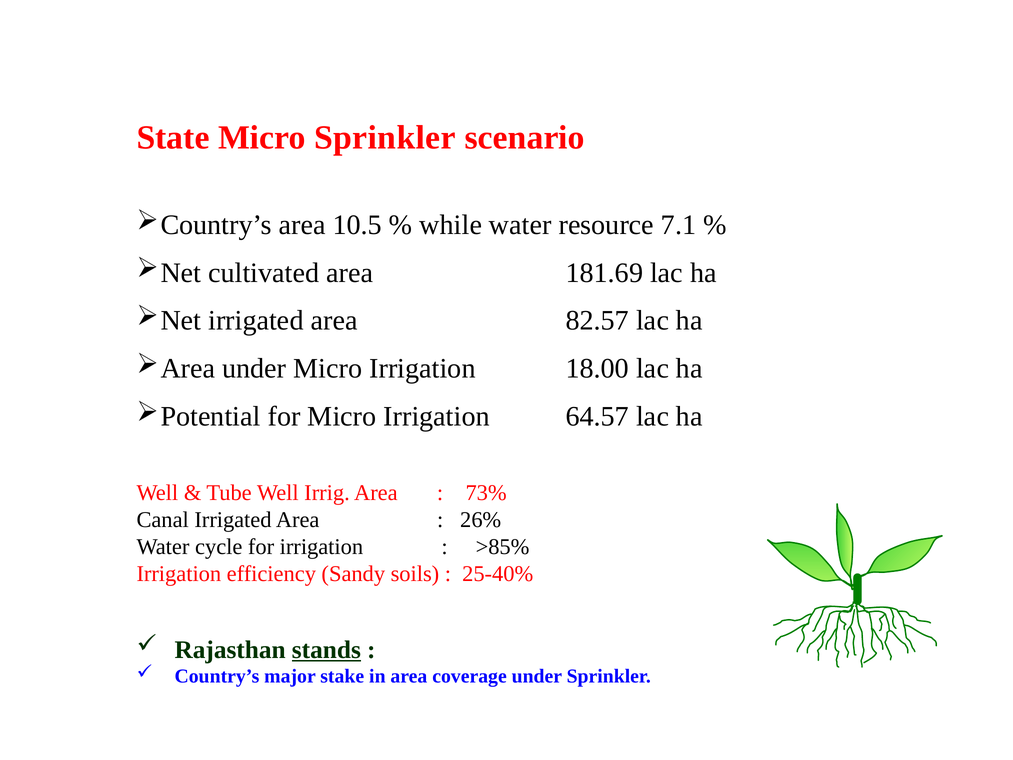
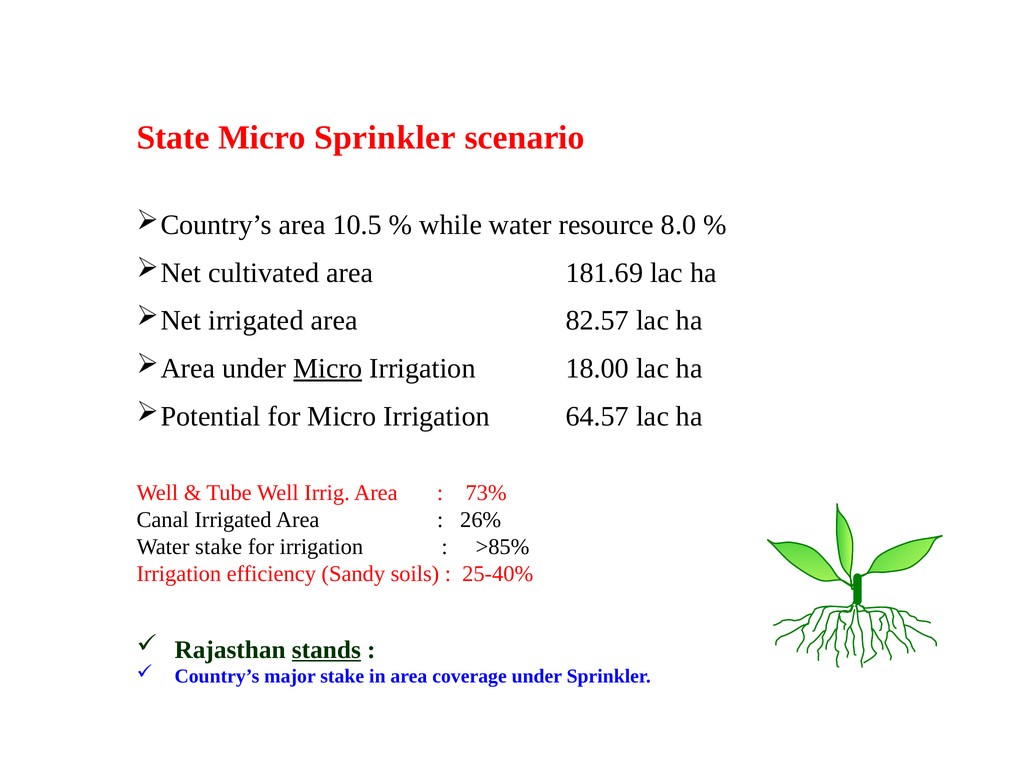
7.1: 7.1 -> 8.0 (679, 225)
Micro underline: none -> present (328, 368)
Water cycle: cycle -> stake (219, 547)
